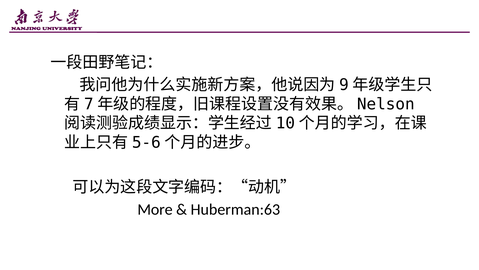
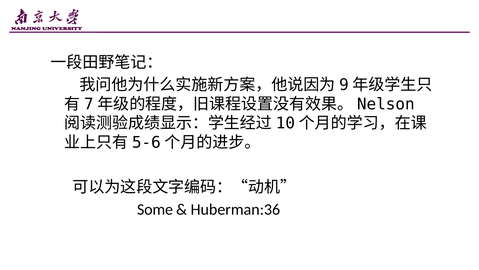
More: More -> Some (155, 209)
Huberman:63: Huberman:63 -> Huberman:36 (235, 209)
